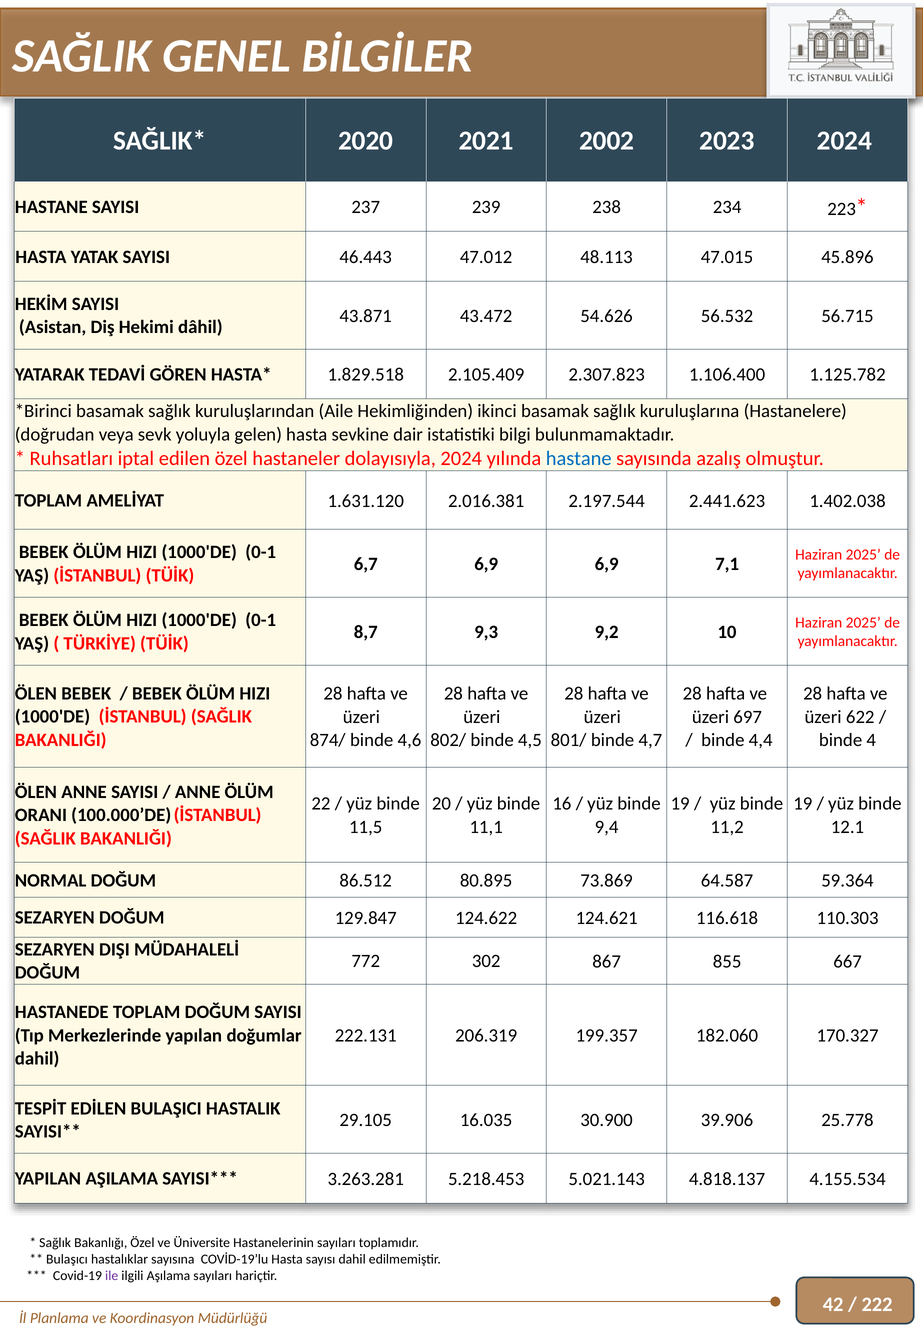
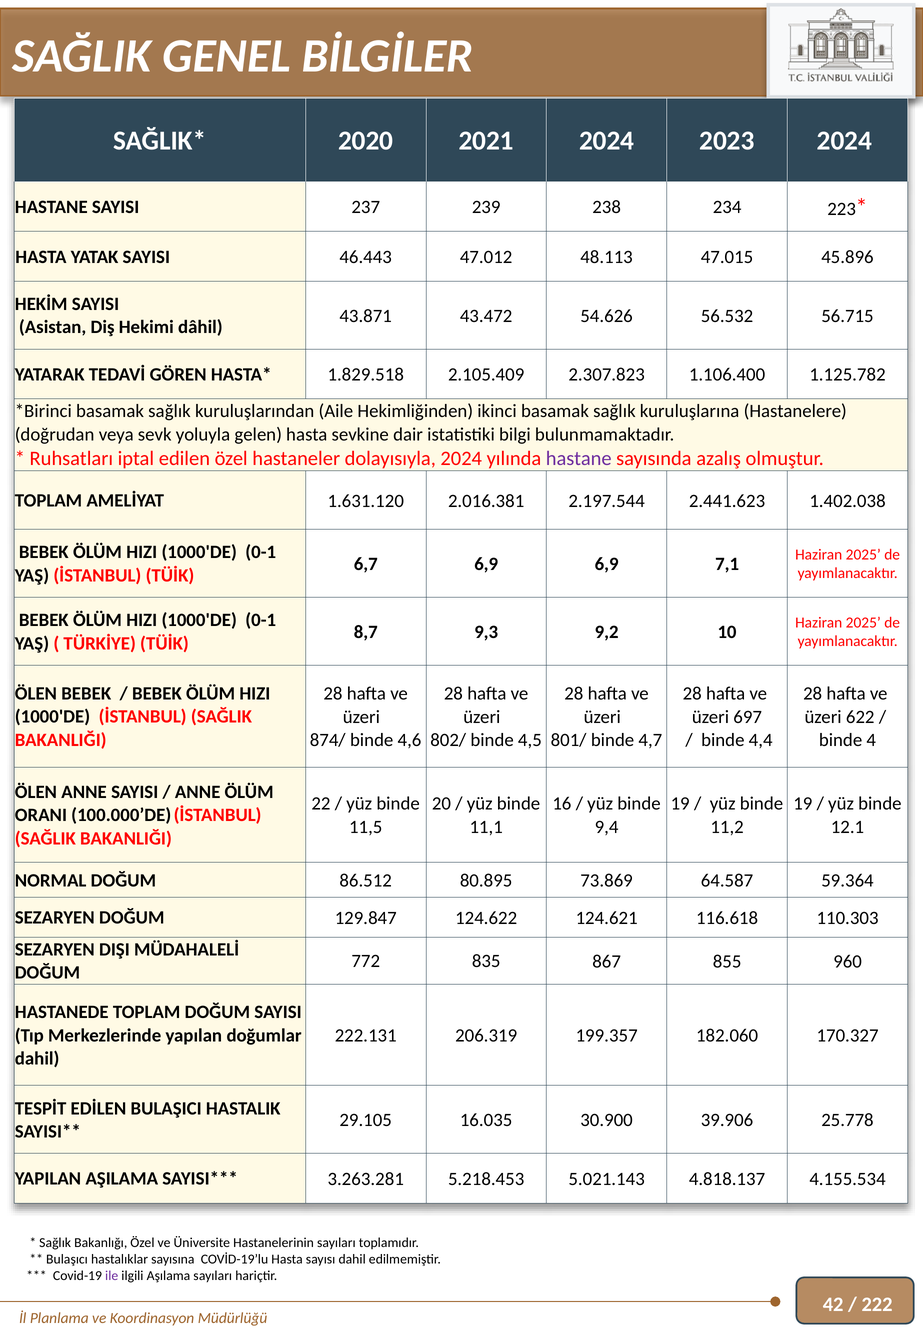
2021 2002: 2002 -> 2024 (607, 141)
hastane colour: blue -> purple (579, 459)
302: 302 -> 835 (486, 961)
667: 667 -> 960 (848, 962)
